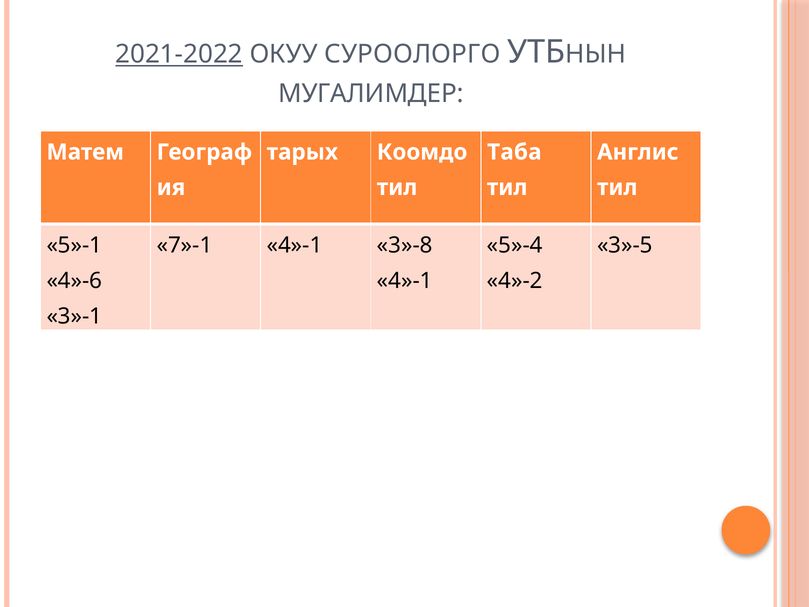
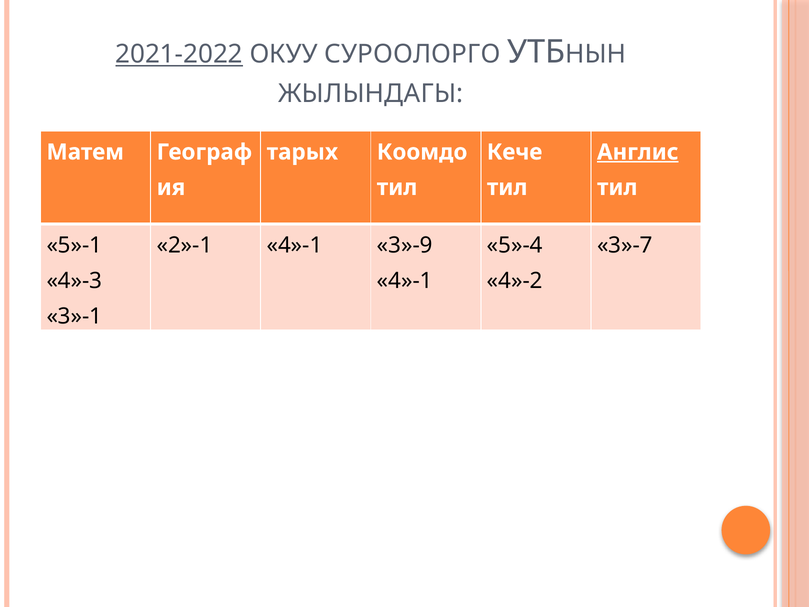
МУГАЛИМДЕР: МУГАЛИМДЕР -> ЖЫЛЫНДАГЫ (371, 93)
Таба: Таба -> Кече (515, 152)
Англис underline: none -> present (638, 152)
7»-1: 7»-1 -> 2»-1 (185, 245)
3»-8: 3»-8 -> 3»-9 (405, 245)
3»-5: 3»-5 -> 3»-7 (625, 245)
4»-6: 4»-6 -> 4»-3 (74, 281)
